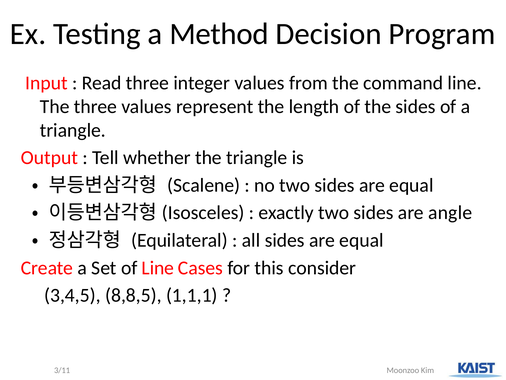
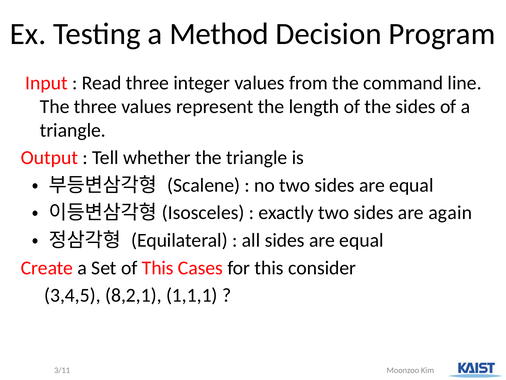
angle: angle -> again (450, 213)
of Line: Line -> This (158, 268)
8,8,5: 8,8,5 -> 8,2,1 (133, 295)
